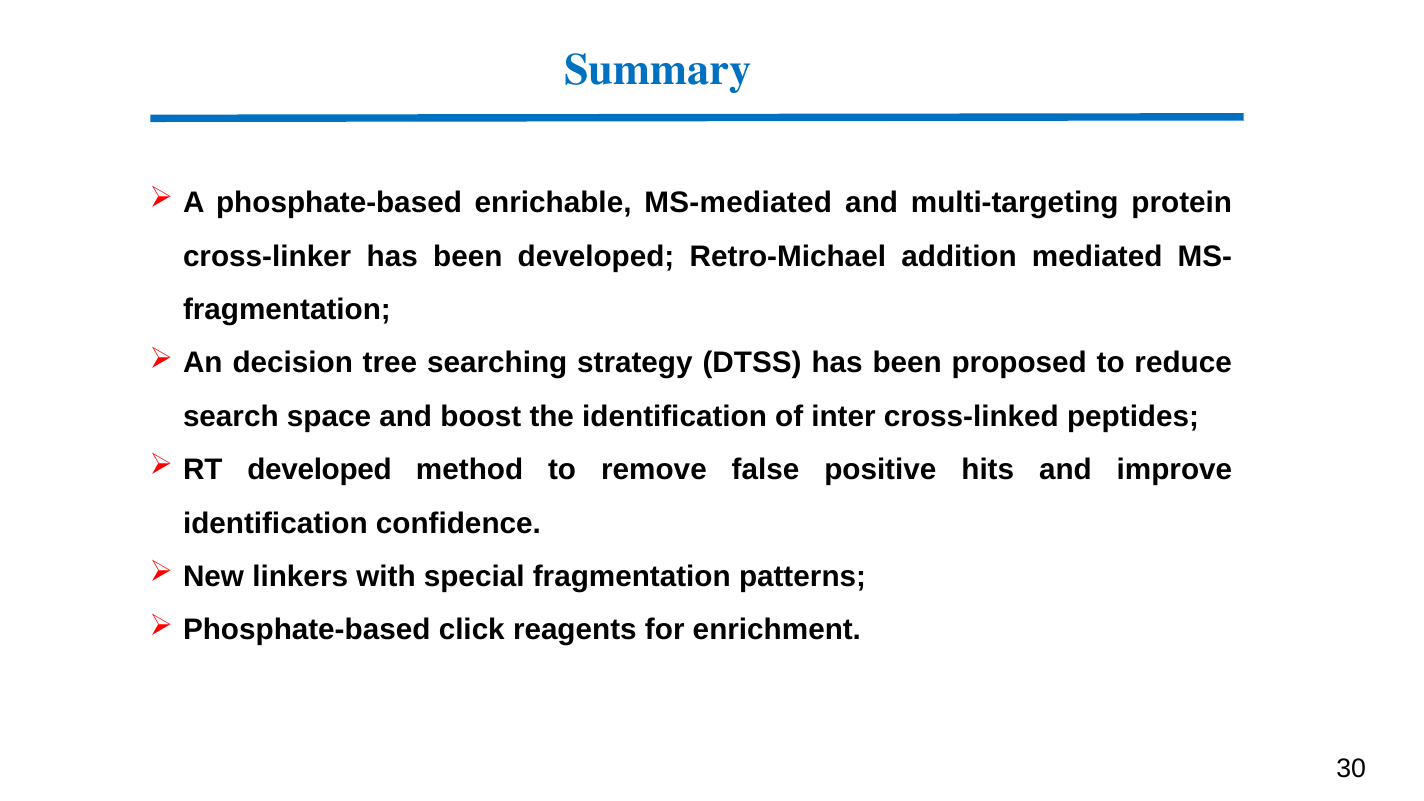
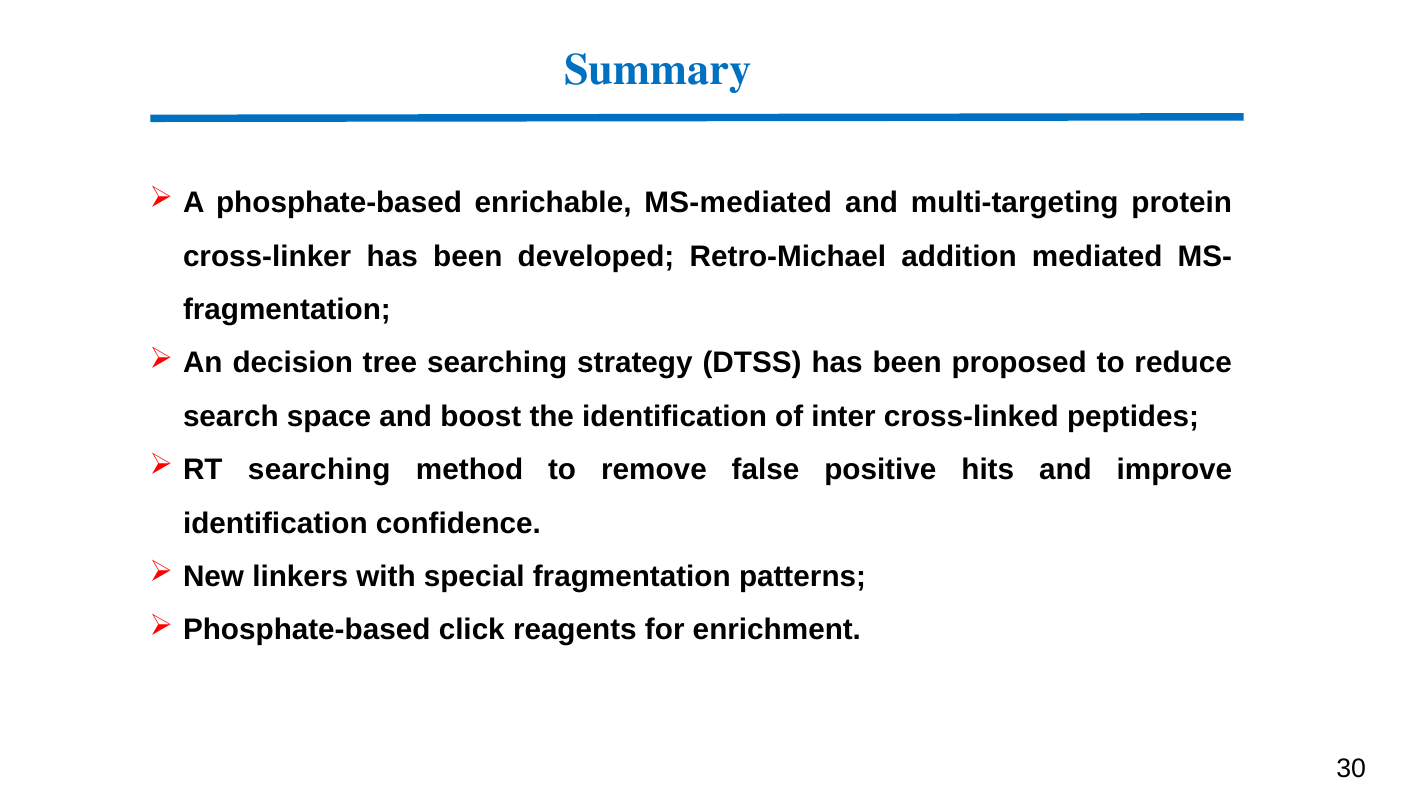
RT developed: developed -> searching (319, 470)
